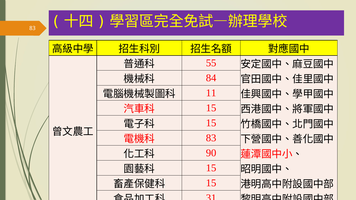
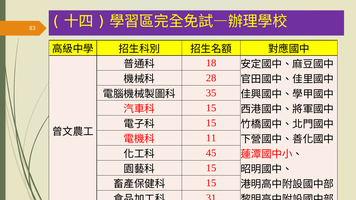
55: 55 -> 18 (211, 63)
84: 84 -> 28 (211, 78)
11: 11 -> 35 (211, 93)
83: 83 -> 11 (211, 138)
90: 90 -> 45 (211, 153)
